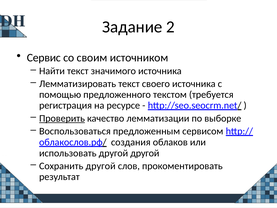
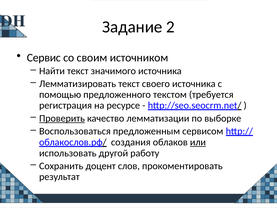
или underline: none -> present (198, 142)
другой другой: другой -> работу (145, 153)
Сохранить другой: другой -> доцент (101, 166)
